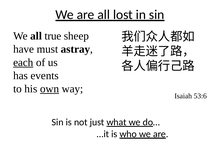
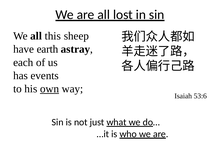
true: true -> this (53, 36)
must: must -> earth (47, 49)
each underline: present -> none (23, 62)
